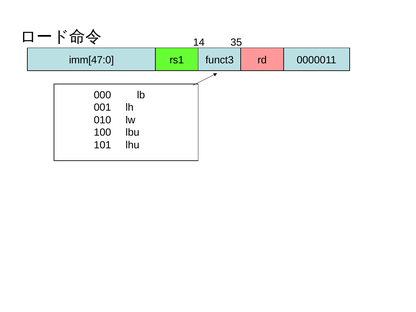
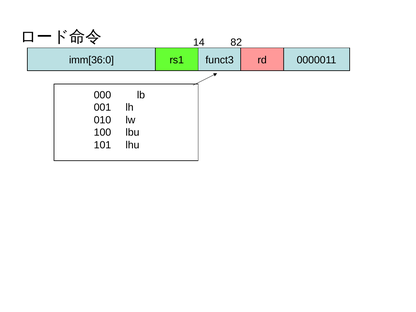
35: 35 -> 82 (236, 42)
imm[47:0: imm[47:0 -> imm[36:0 (91, 60)
